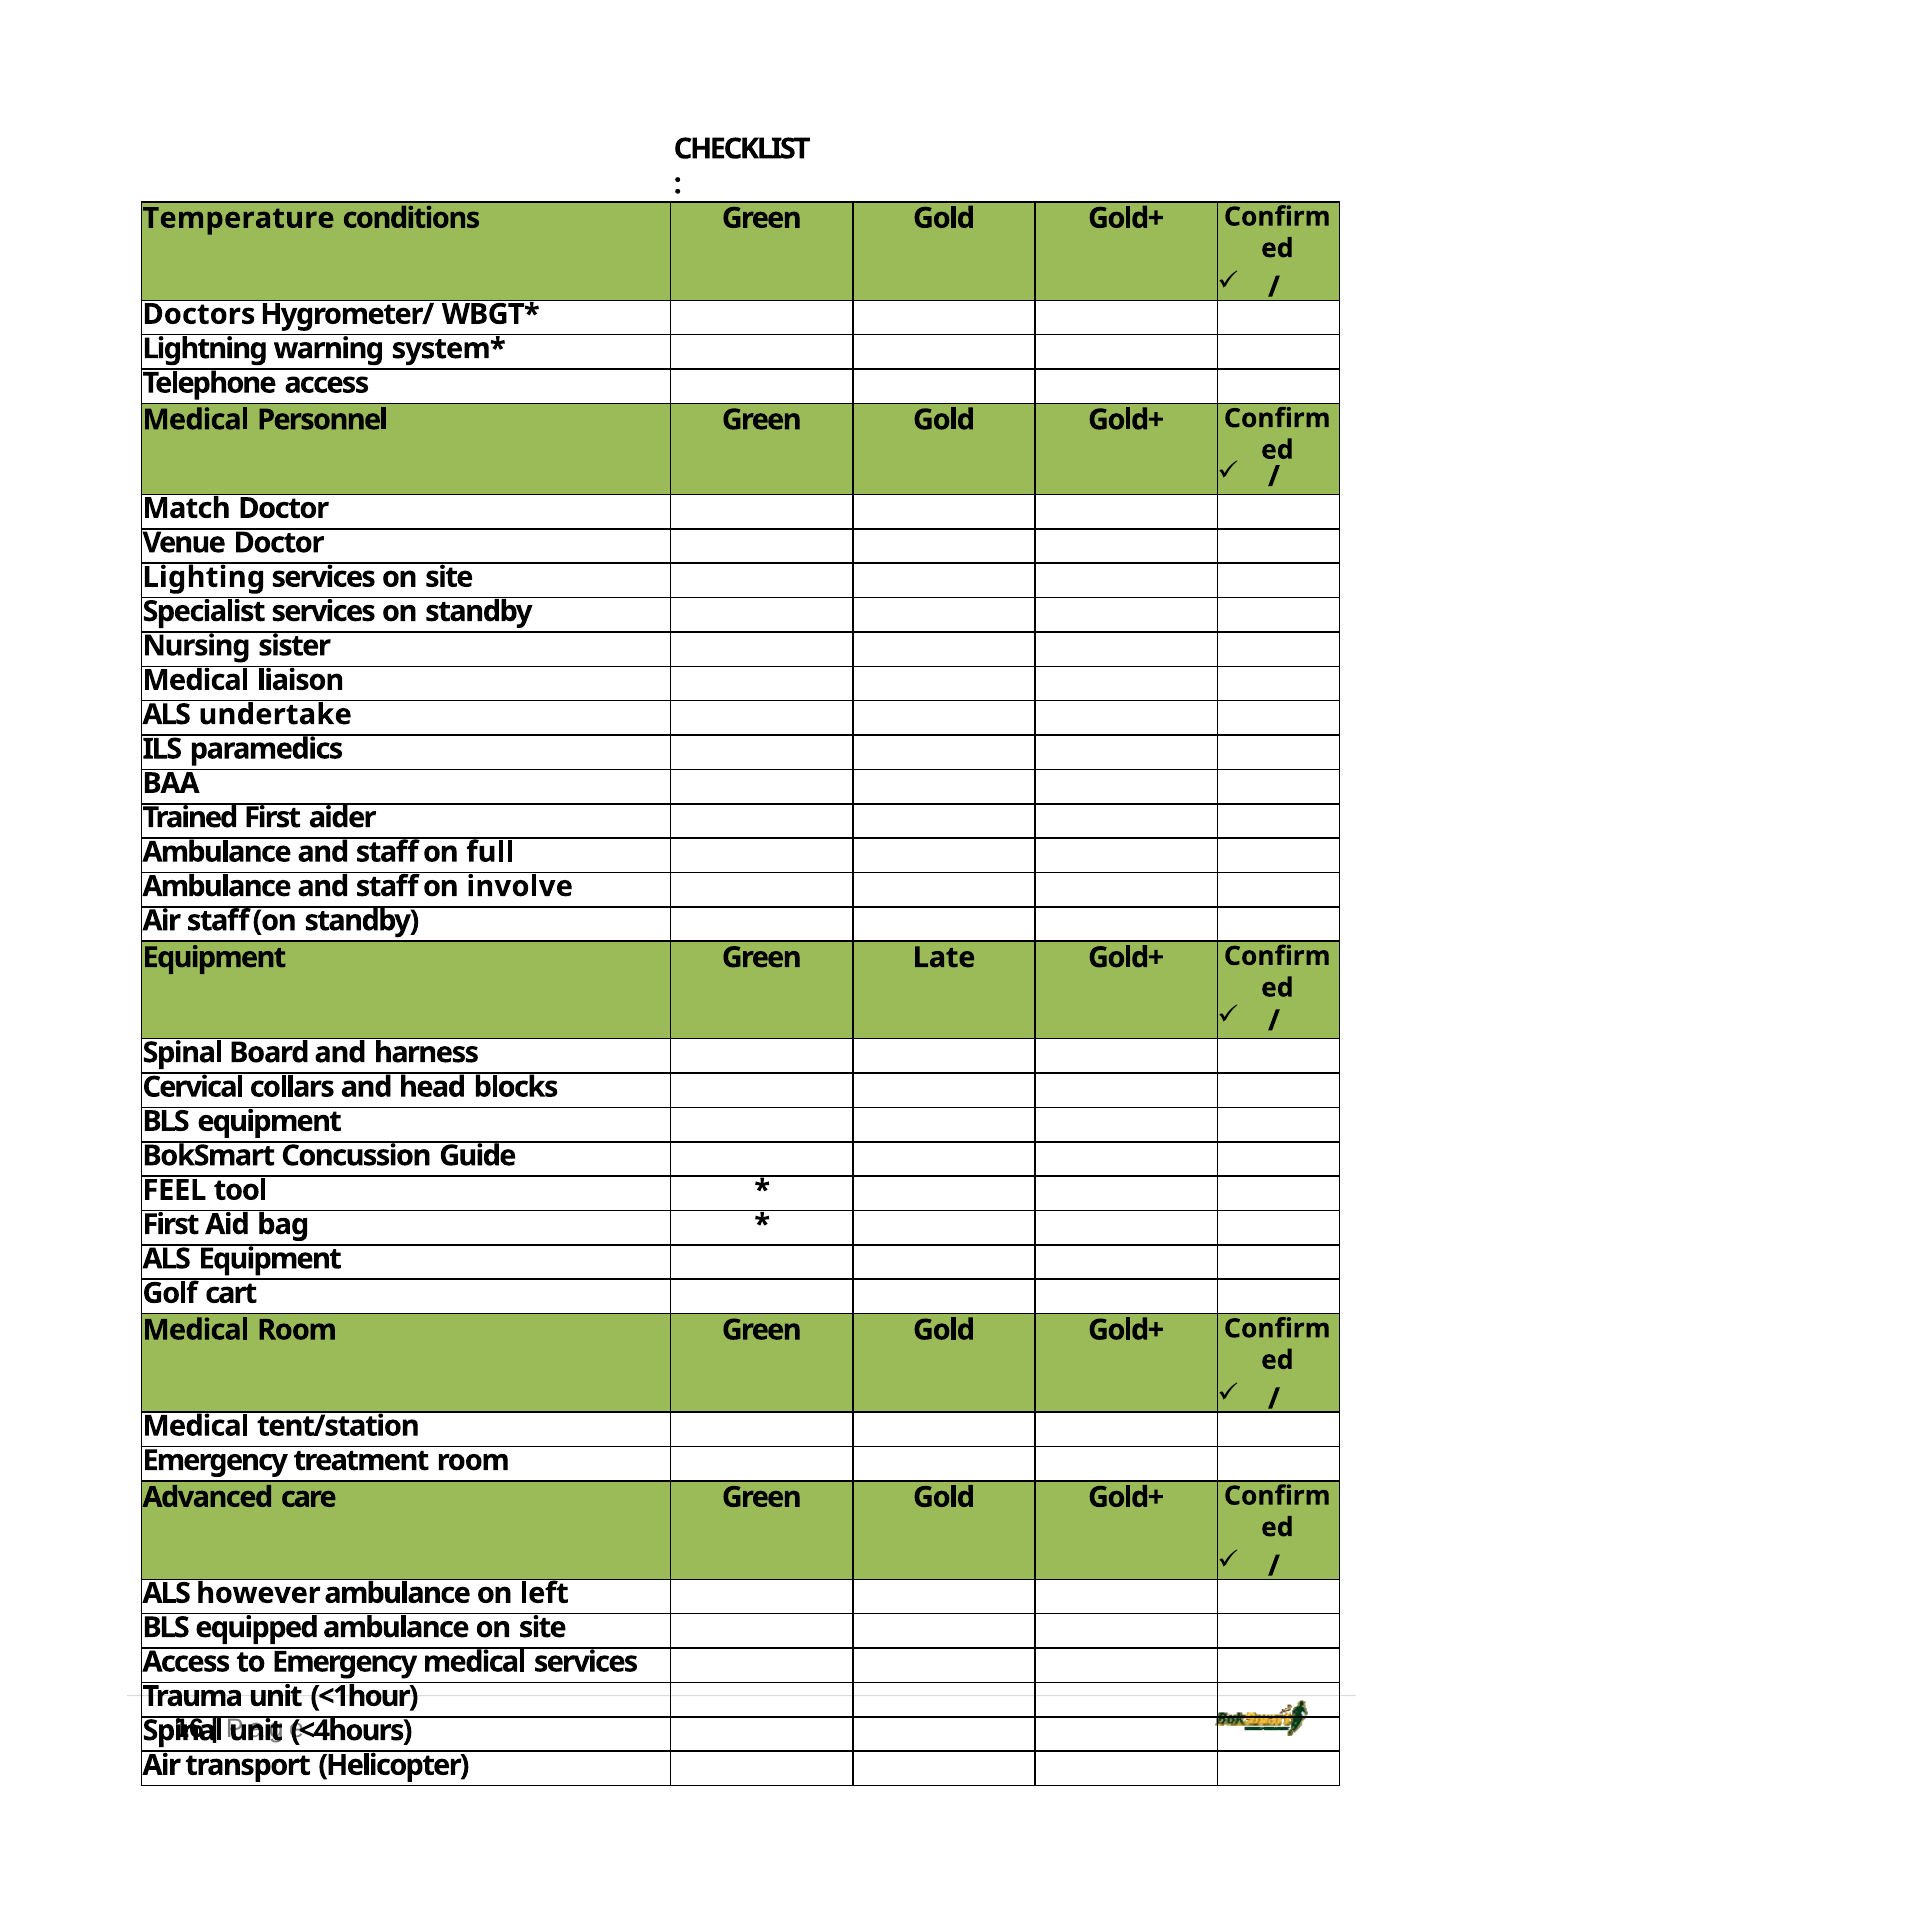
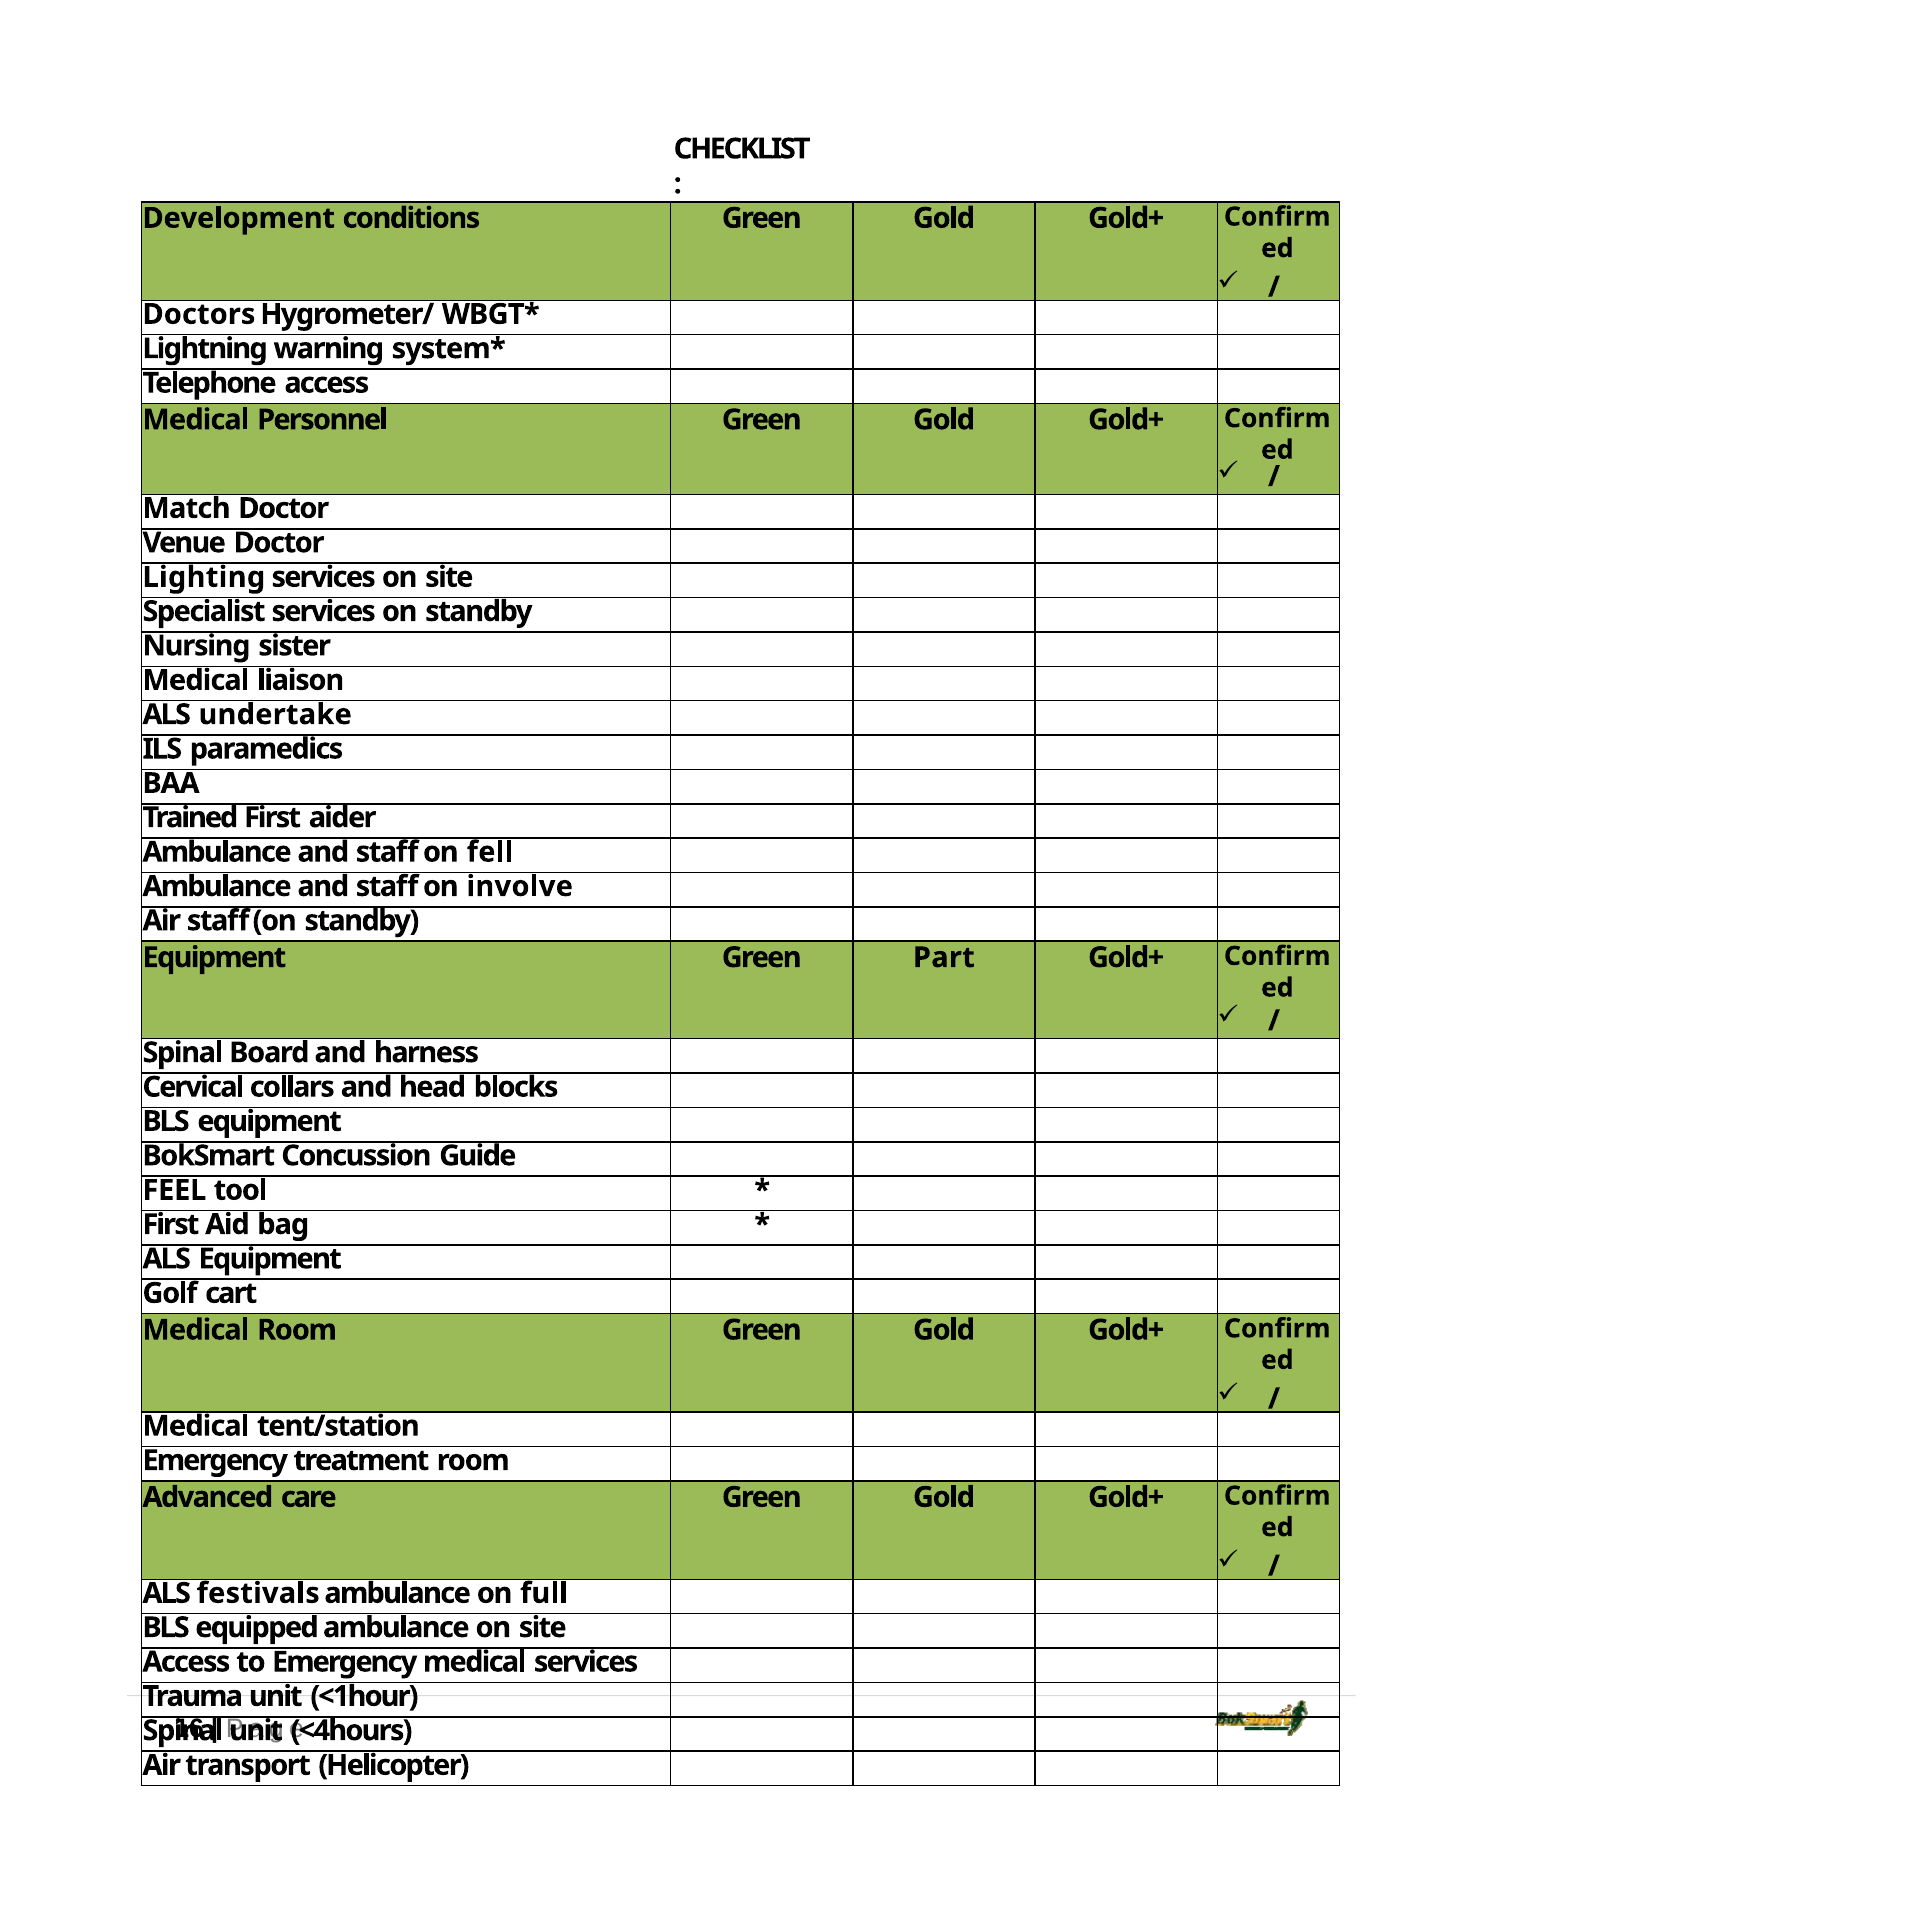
Temperature: Temperature -> Development (239, 218)
full: full -> fell (490, 852)
Late: Late -> Part (944, 958)
however: however -> festivals (258, 1593)
left: left -> full (544, 1593)
